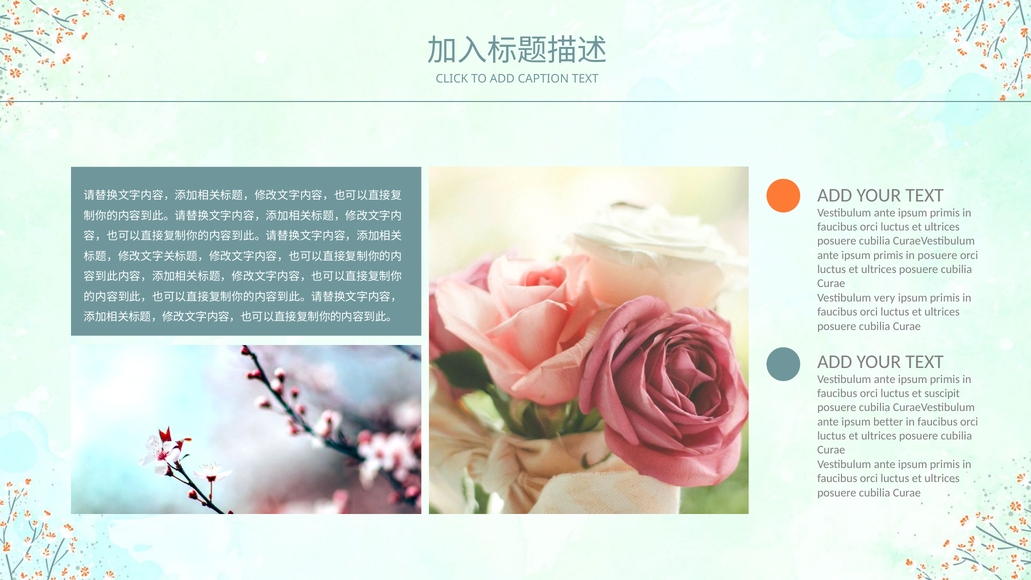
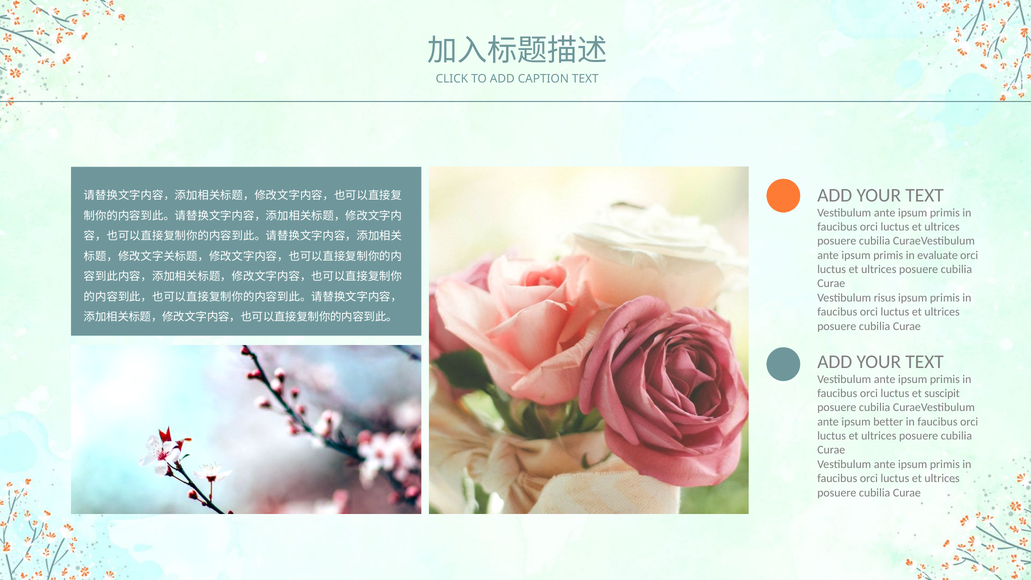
in posuere: posuere -> evaluate (938, 255)
very: very -> risus (885, 298)
